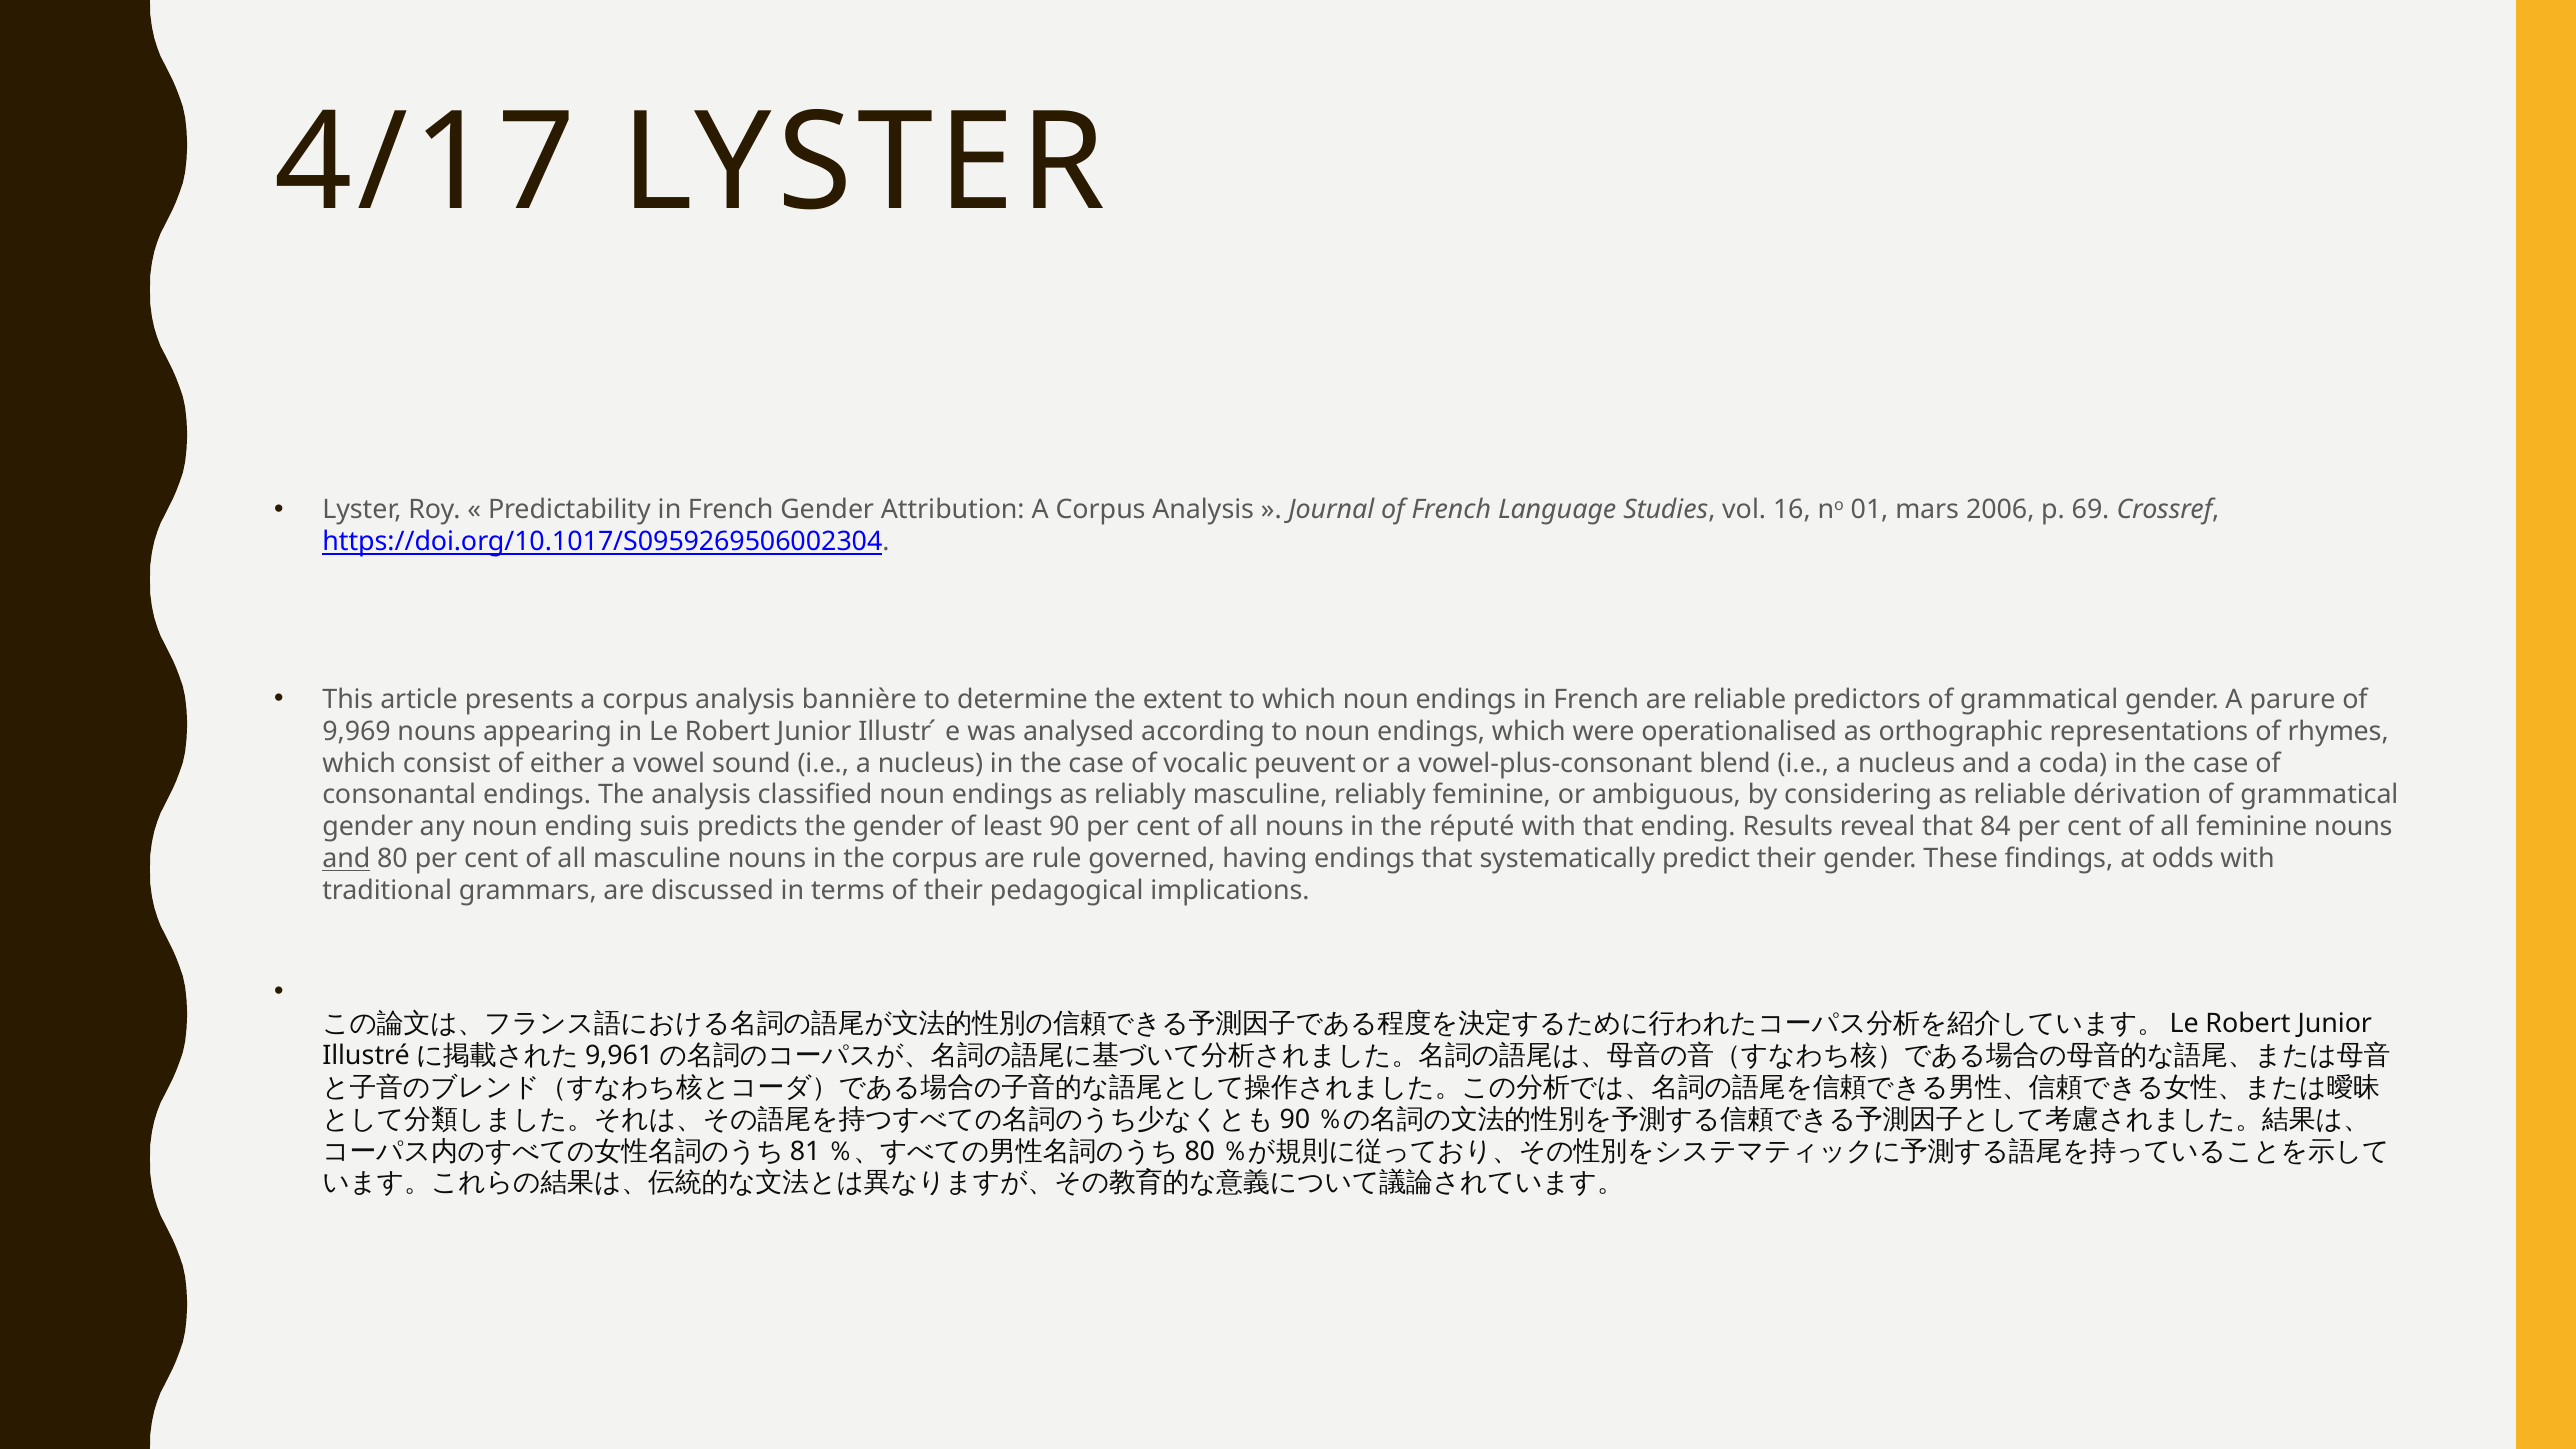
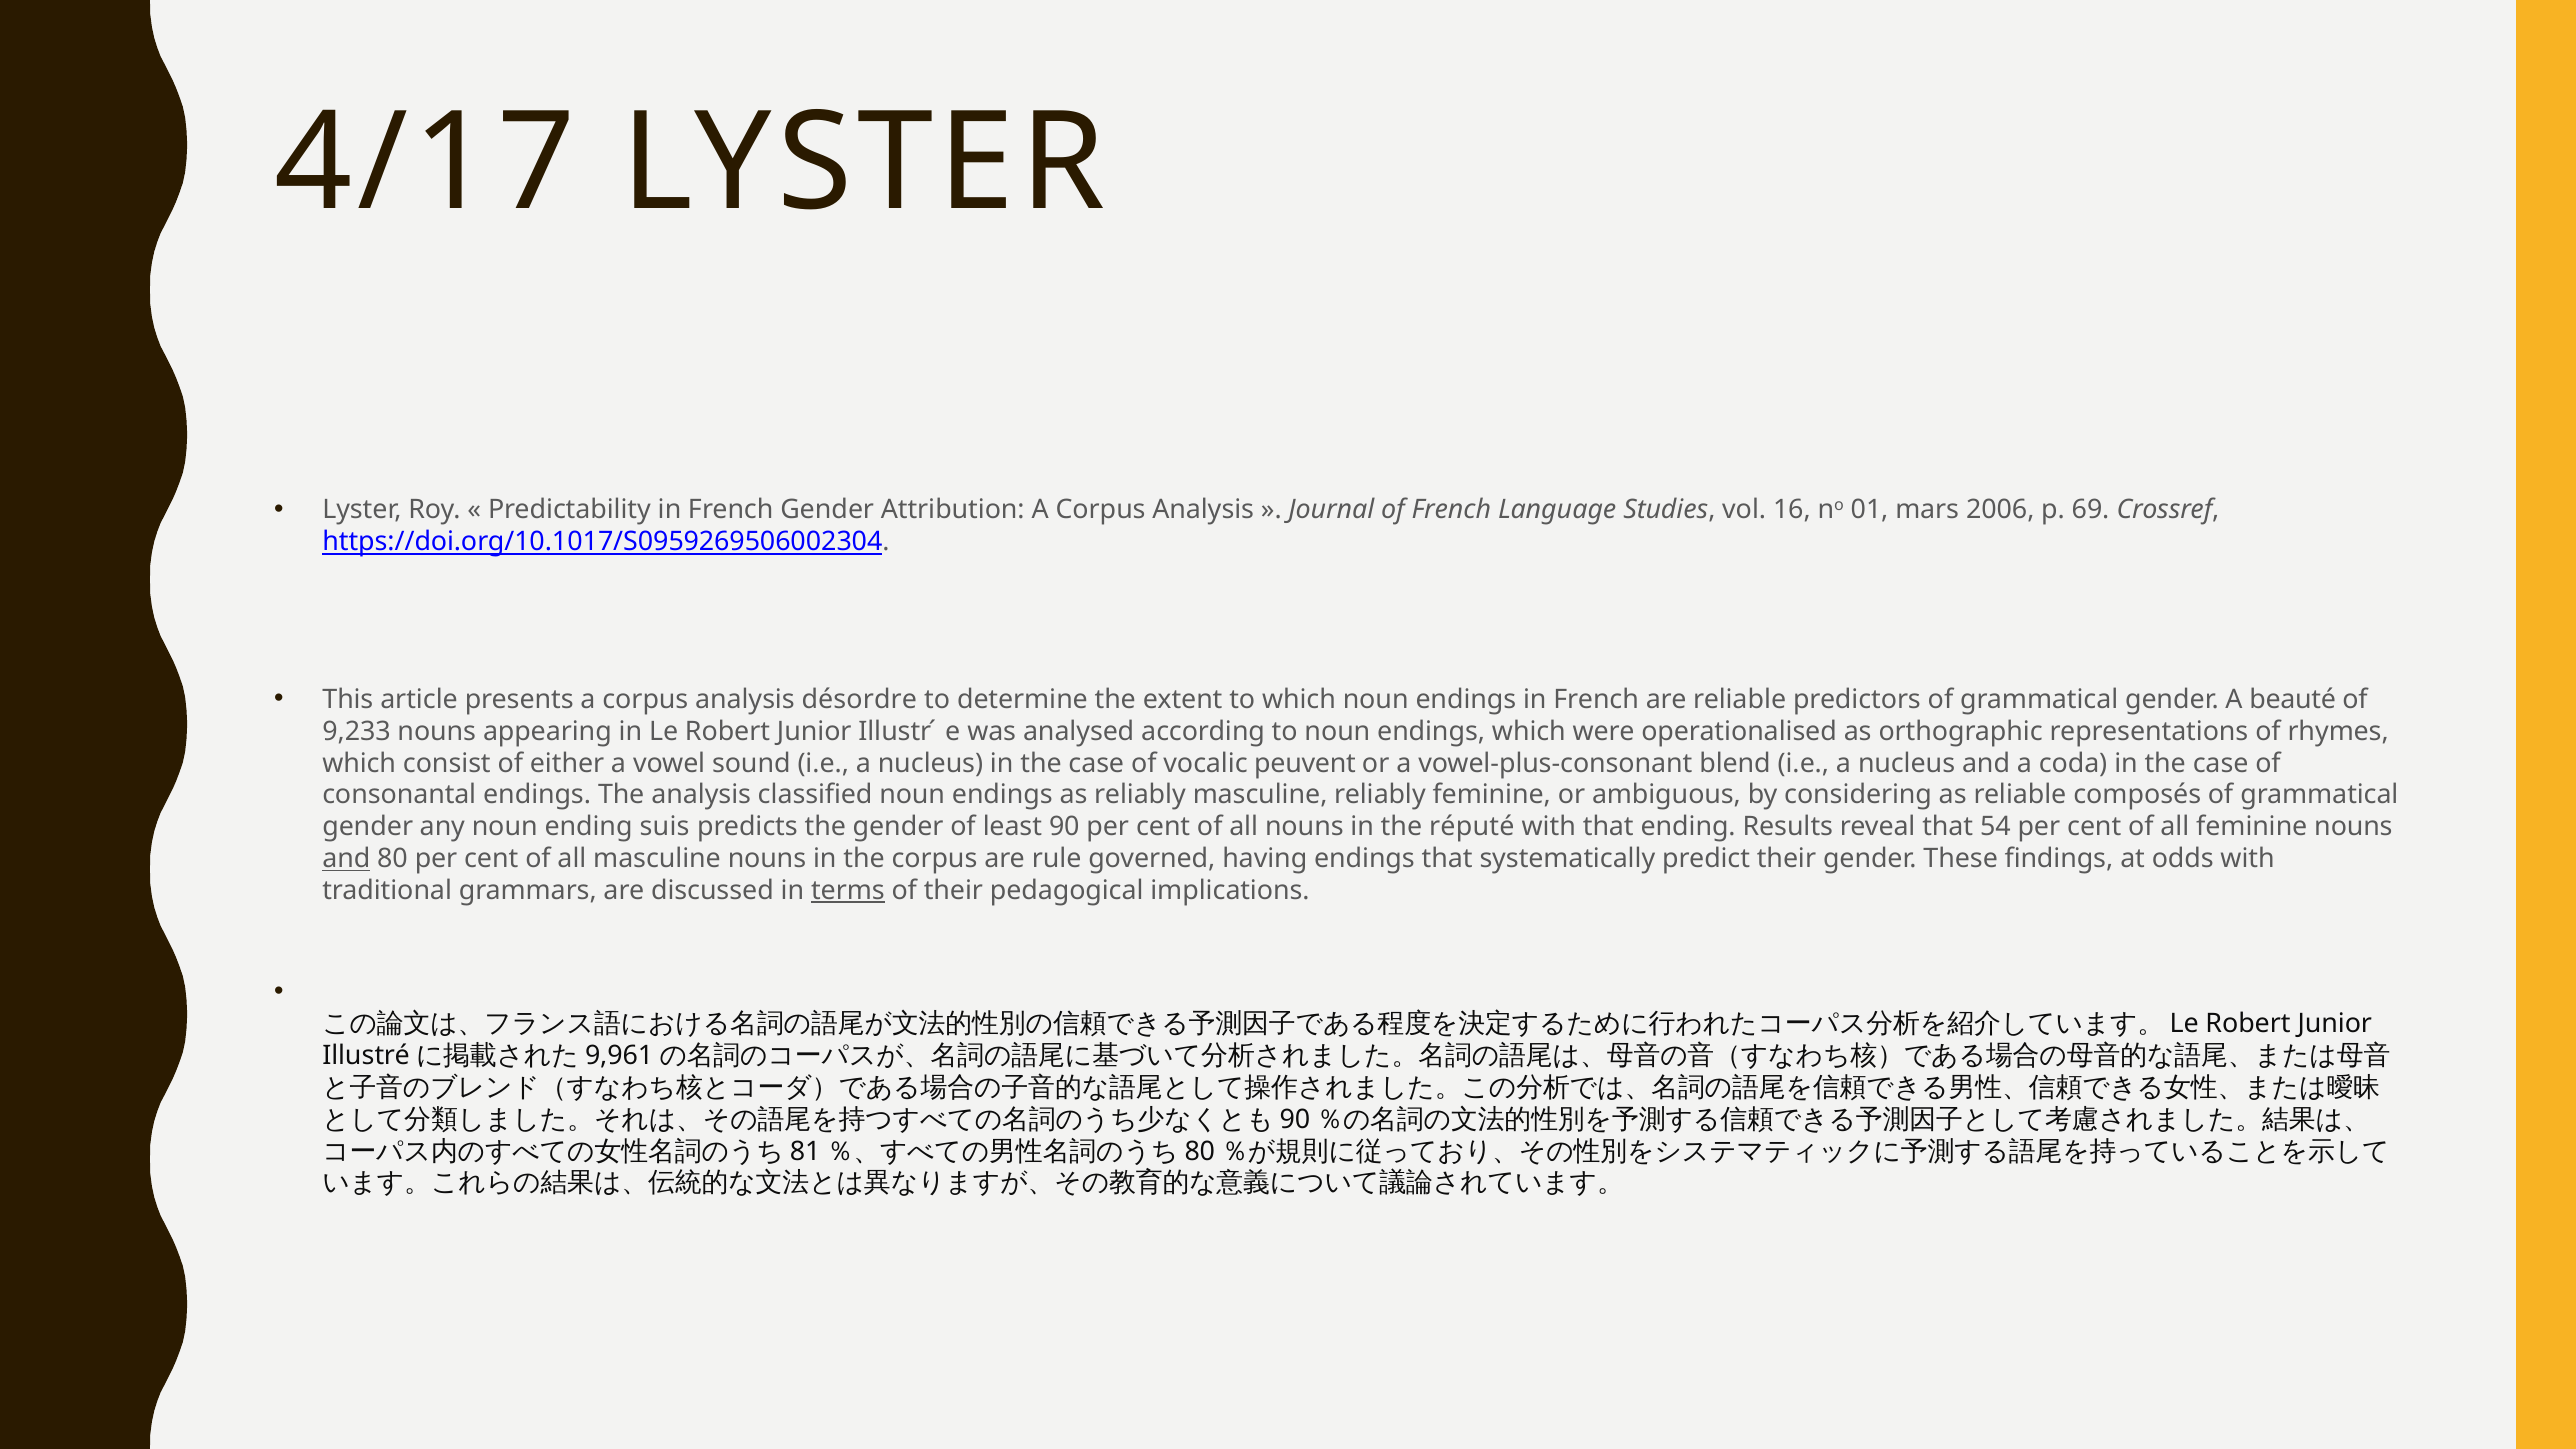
bannière: bannière -> désordre (859, 700)
parure: parure -> beauté (2293, 700)
9,969: 9,969 -> 9,233 (357, 731)
dérivation: dérivation -> composés (2137, 795)
84: 84 -> 54 (1996, 827)
terms underline: none -> present (848, 891)
